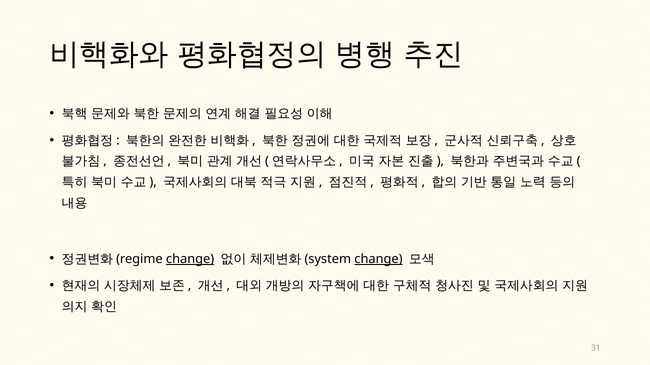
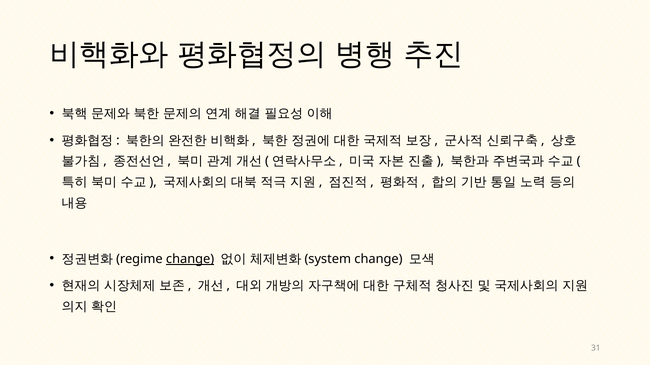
change underline: present -> none (378, 259)
